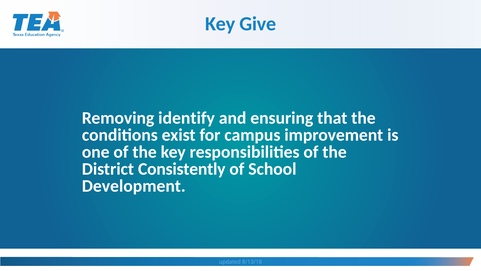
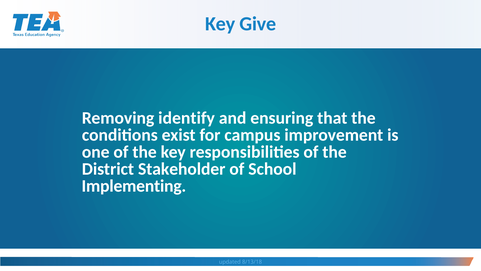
Consistently: Consistently -> Stakeholder (182, 169)
Development: Development -> Implementing (134, 186)
